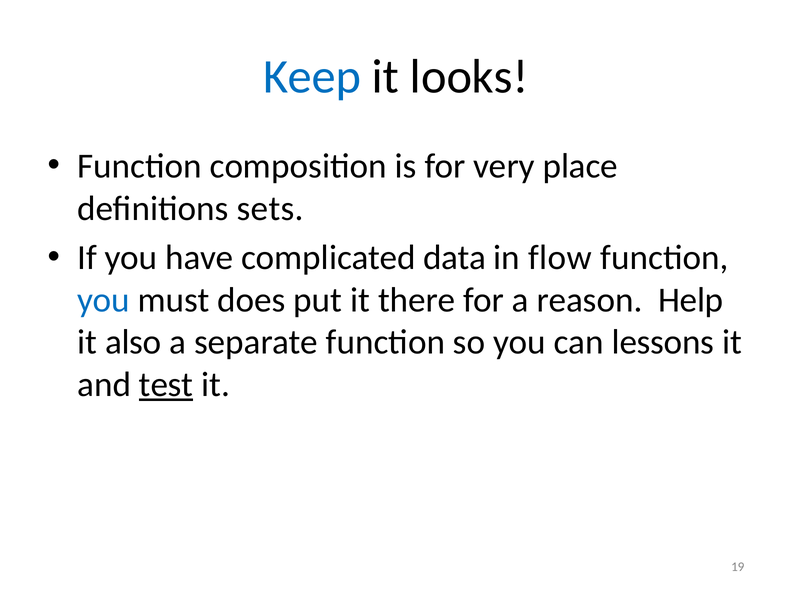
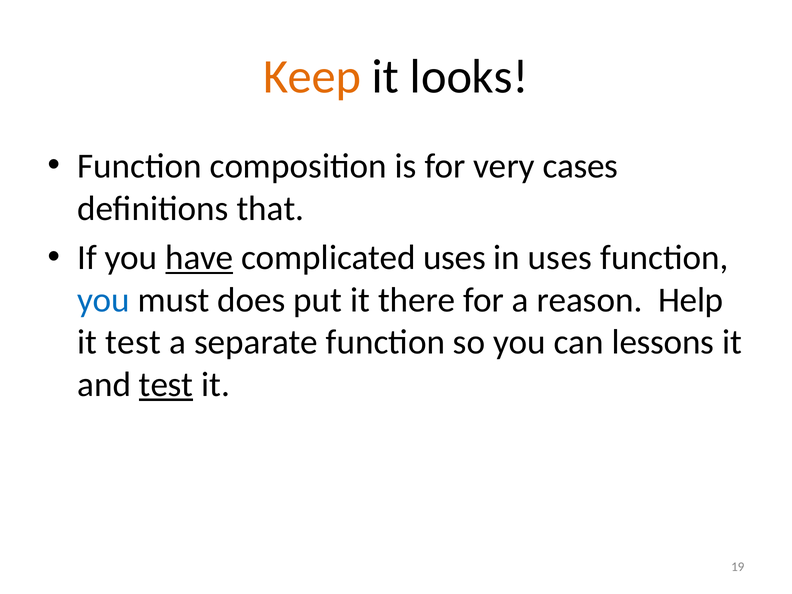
Keep colour: blue -> orange (312, 77)
place: place -> cases (580, 166)
sets: sets -> that (270, 208)
have underline: none -> present (199, 258)
complicated data: data -> uses (455, 258)
in flow: flow -> uses (560, 258)
it also: also -> test (133, 342)
